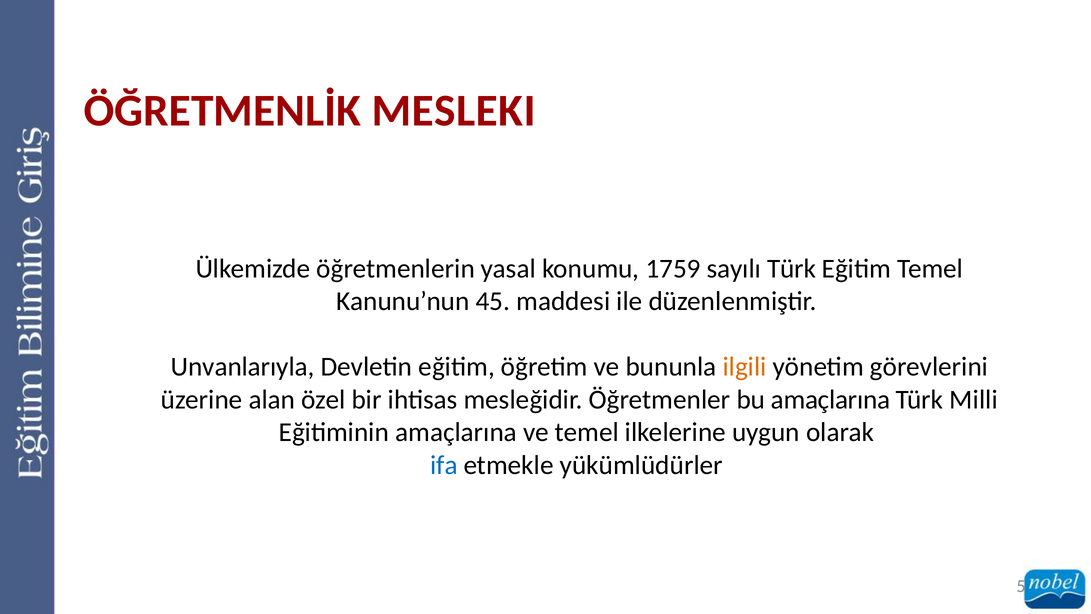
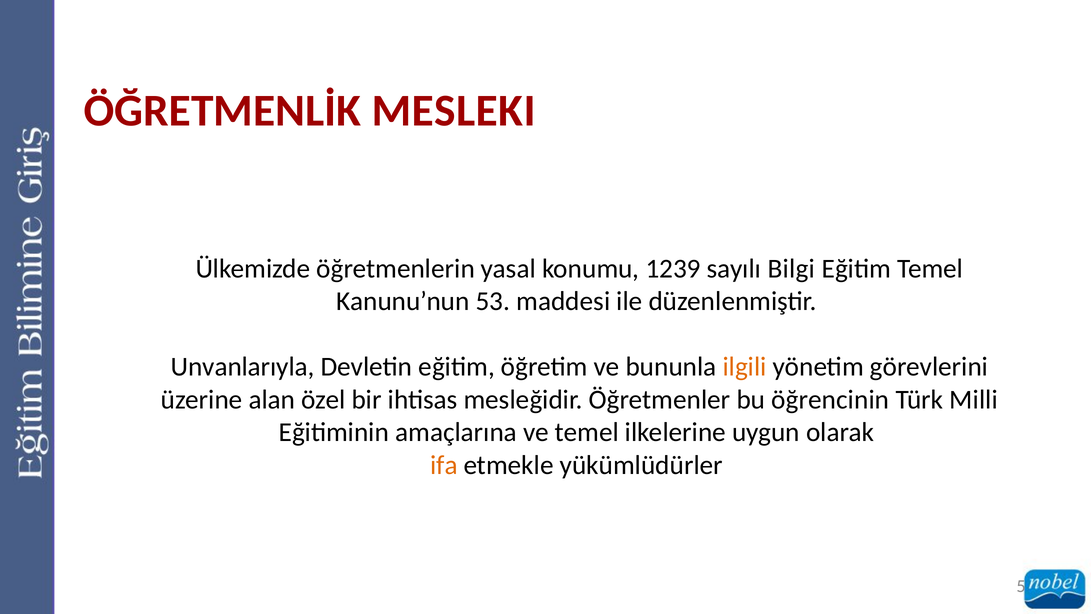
1759: 1759 -> 1239 (673, 269)
sayılı Türk: Türk -> Bilgi (791, 269)
45: 45 -> 53 (493, 301)
bu amaçlarına: amaçlarına -> öğrencinin (830, 399)
ifa colour: blue -> orange (444, 465)
